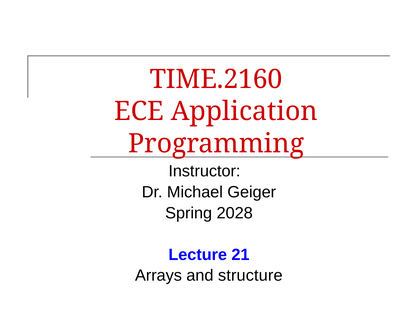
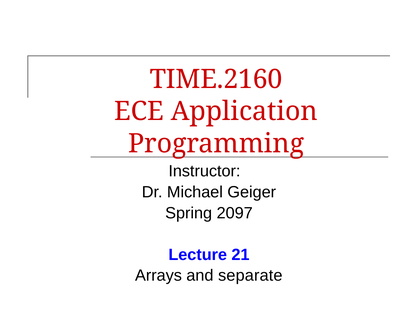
2028: 2028 -> 2097 (235, 213)
structure: structure -> separate (250, 275)
